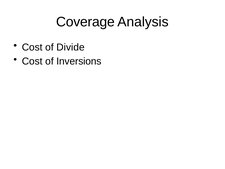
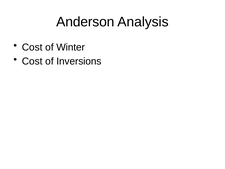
Coverage: Coverage -> Anderson (85, 22)
Divide: Divide -> Winter (71, 47)
